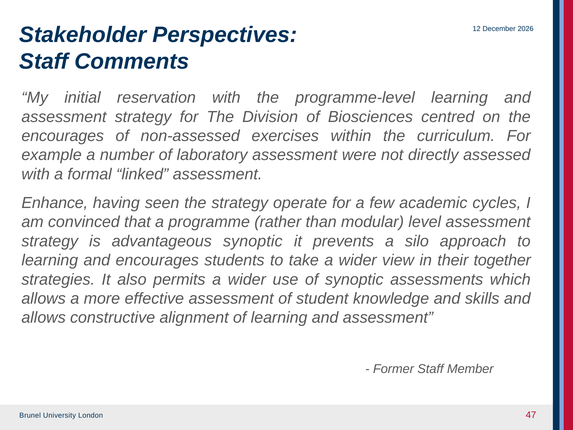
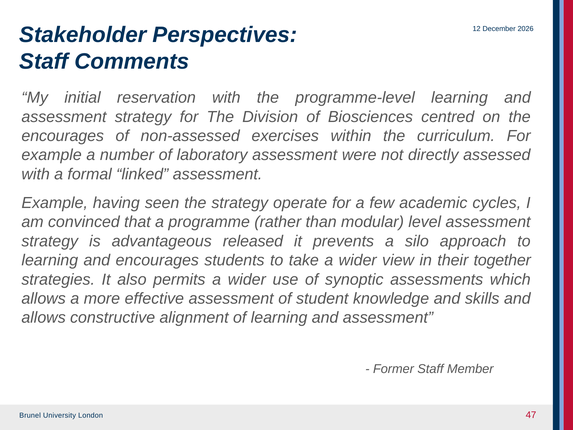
Enhance: Enhance -> Example (55, 203)
advantageous synoptic: synoptic -> released (253, 241)
